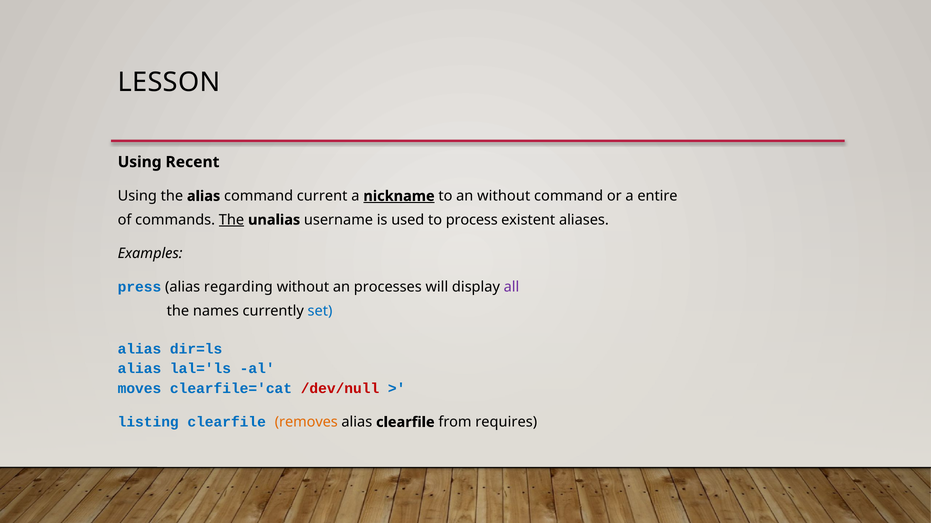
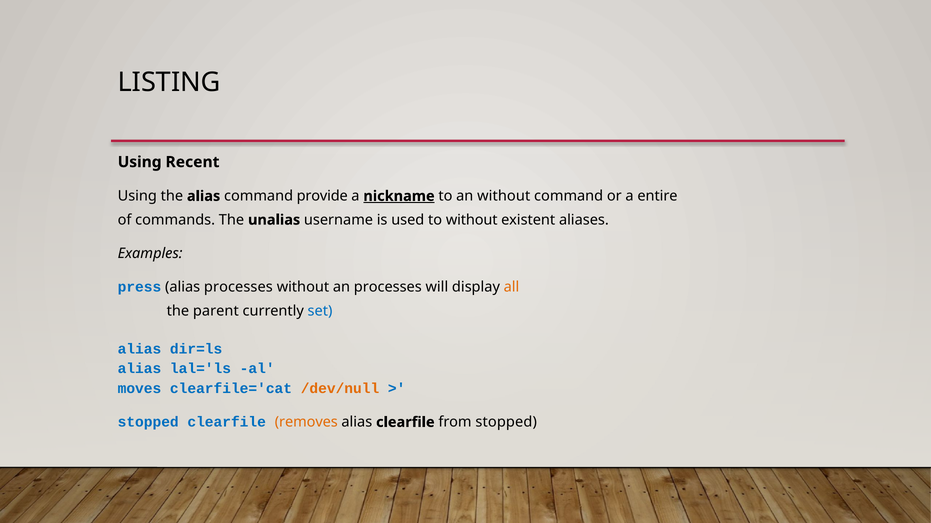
LESSON: LESSON -> LISTING (169, 82)
current: current -> provide (322, 196)
The underline: present -> none (231, 220)
to process: process -> without (472, 220)
alias regarding: regarding -> processes (238, 287)
all colour: purple -> orange (511, 287)
names: names -> parent (216, 311)
/dev/null colour: red -> orange (340, 389)
listing: listing -> stopped (148, 423)
from requires: requires -> stopped (506, 423)
